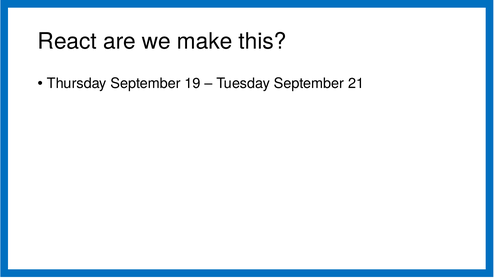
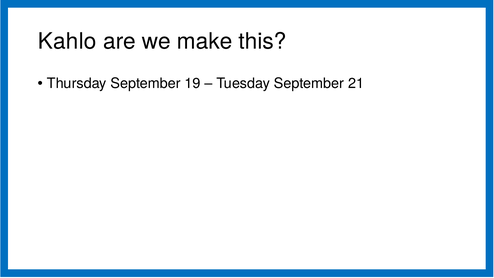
React: React -> Kahlo (67, 41)
